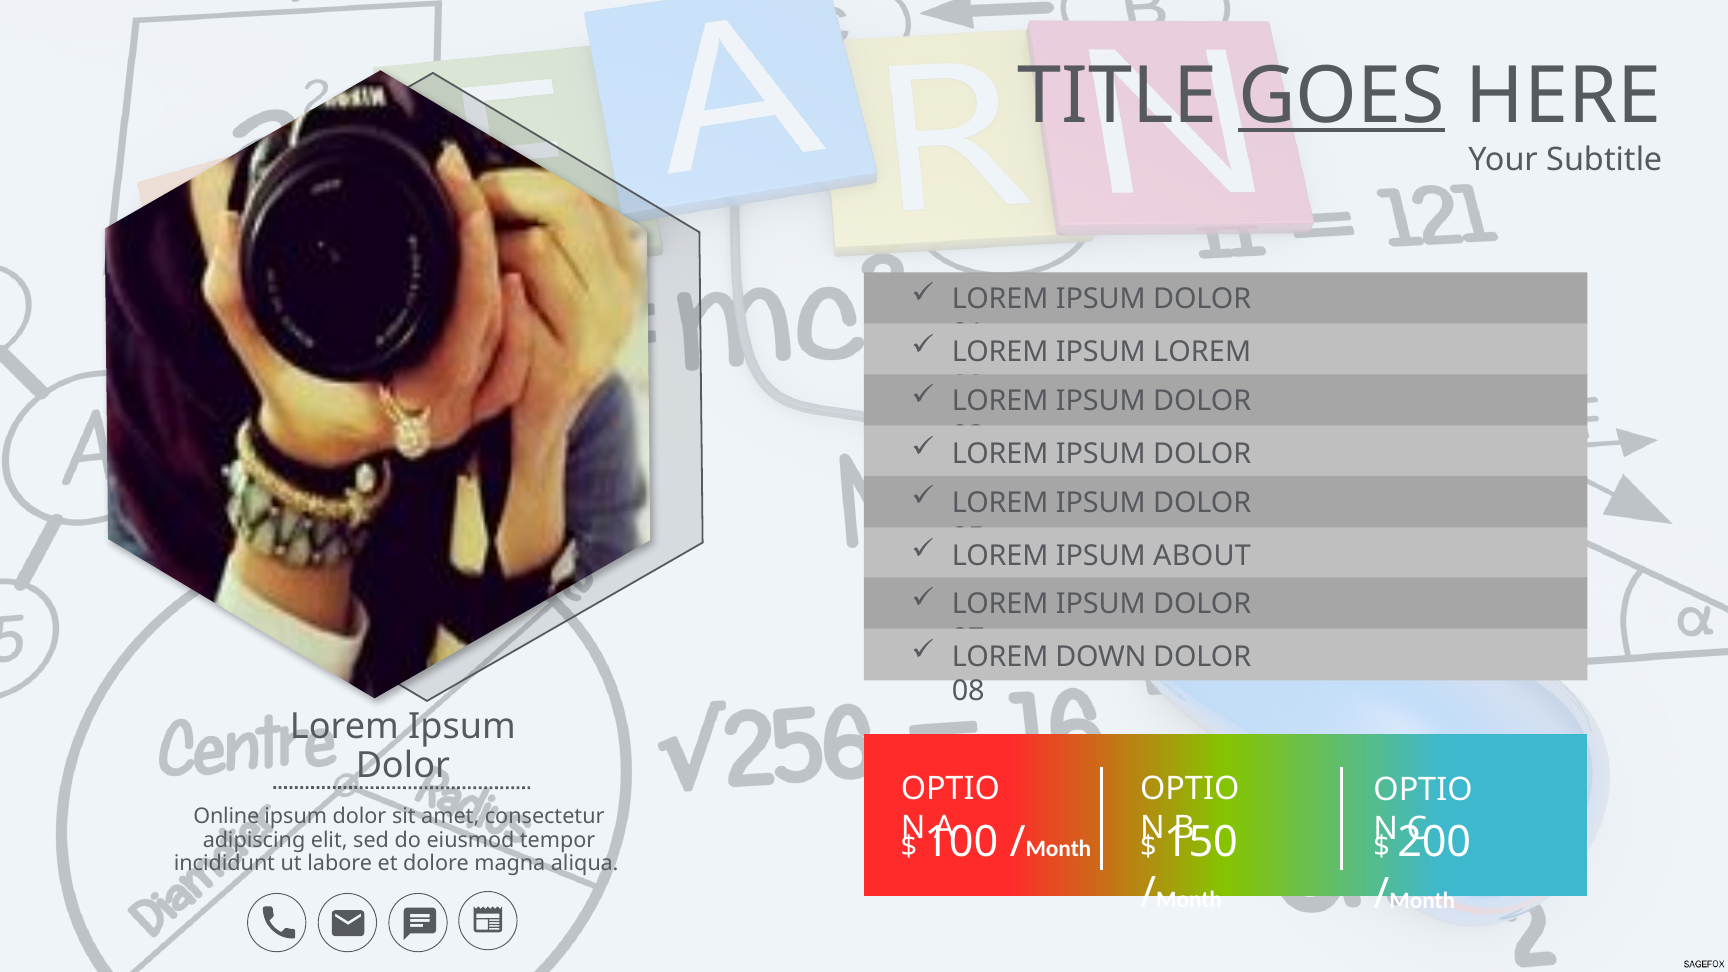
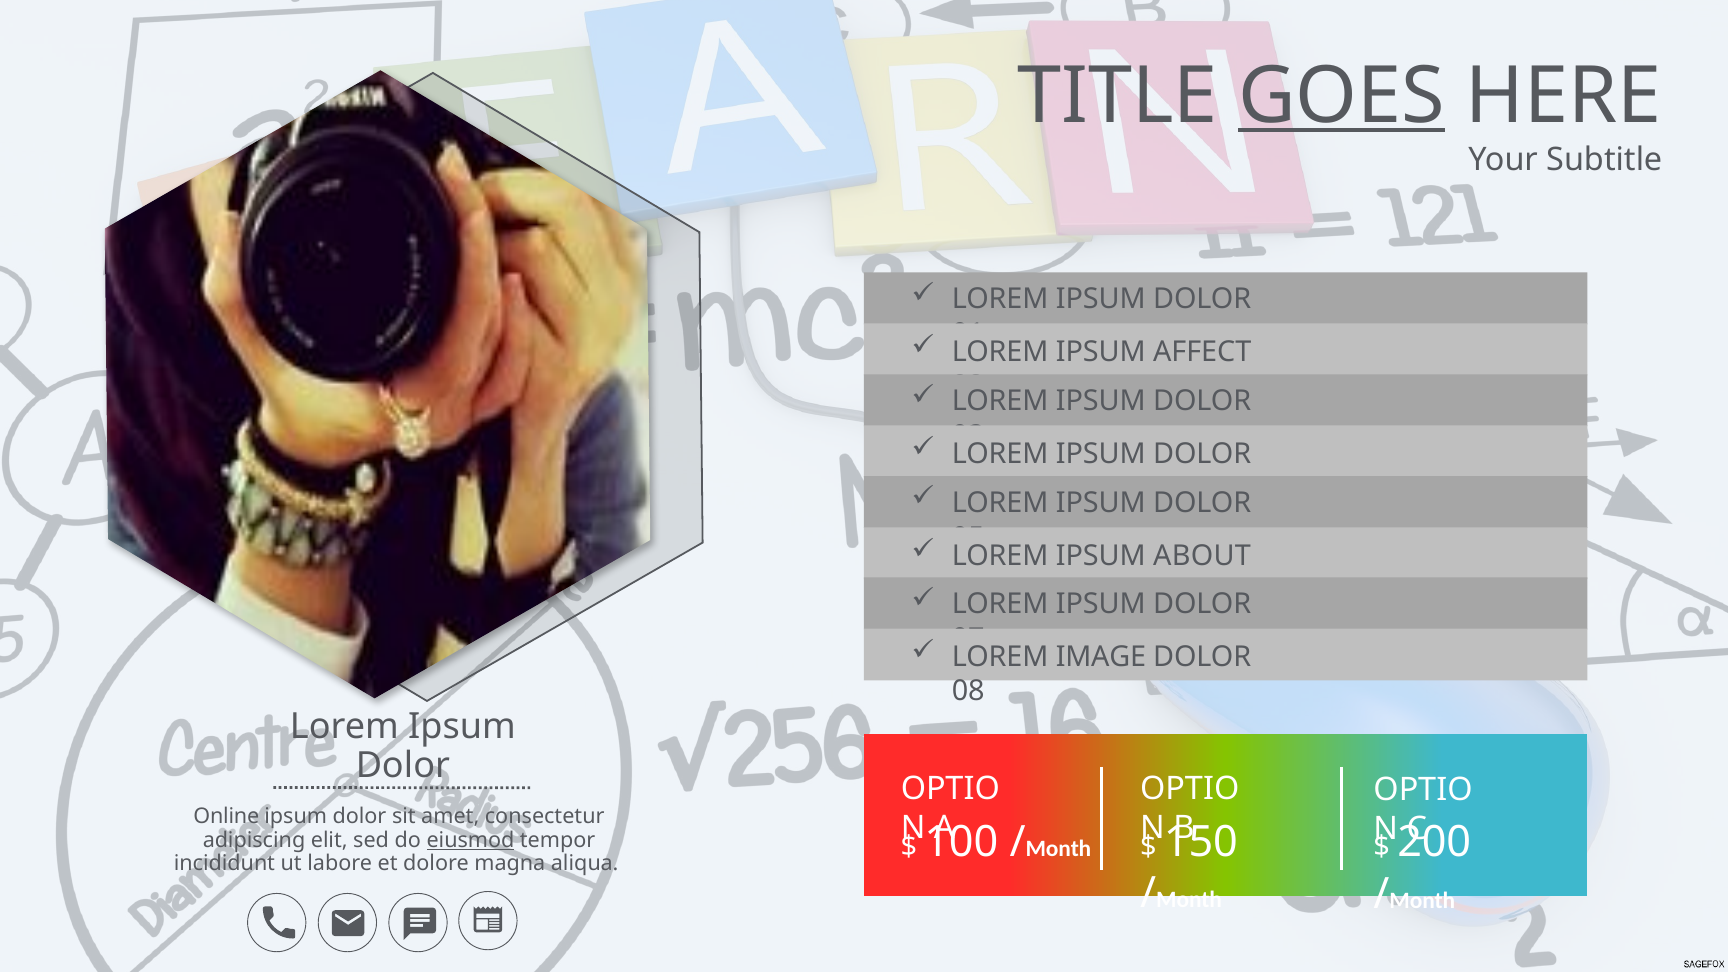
IPSUM LOREM: LOREM -> AFFECT (1202, 352)
DOWN: DOWN -> IMAGE (1101, 657)
eiusmod underline: none -> present (470, 840)
